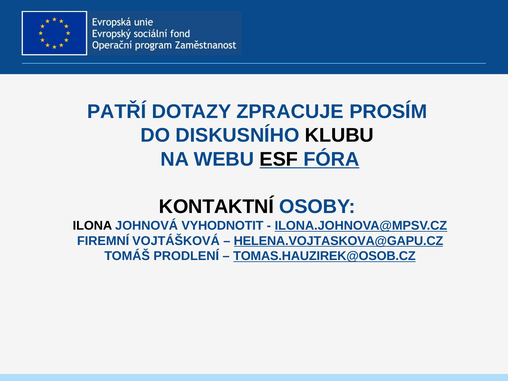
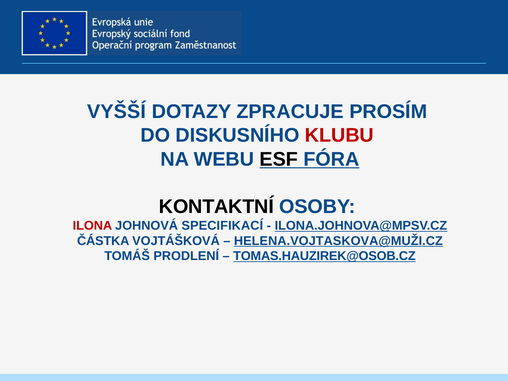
PATŘÍ: PATŘÍ -> VYŠŠÍ (117, 112)
KLUBU colour: black -> red (339, 135)
ILONA colour: black -> red (92, 226)
VYHODNOTIT: VYHODNOTIT -> SPECIFIKACÍ (222, 226)
FIREMNÍ: FIREMNÍ -> ČÁSTKA (103, 241)
HELENA.VOJTASKOVA@GAPU.CZ: HELENA.VOJTASKOVA@GAPU.CZ -> HELENA.VOJTASKOVA@MUŽI.CZ (338, 241)
